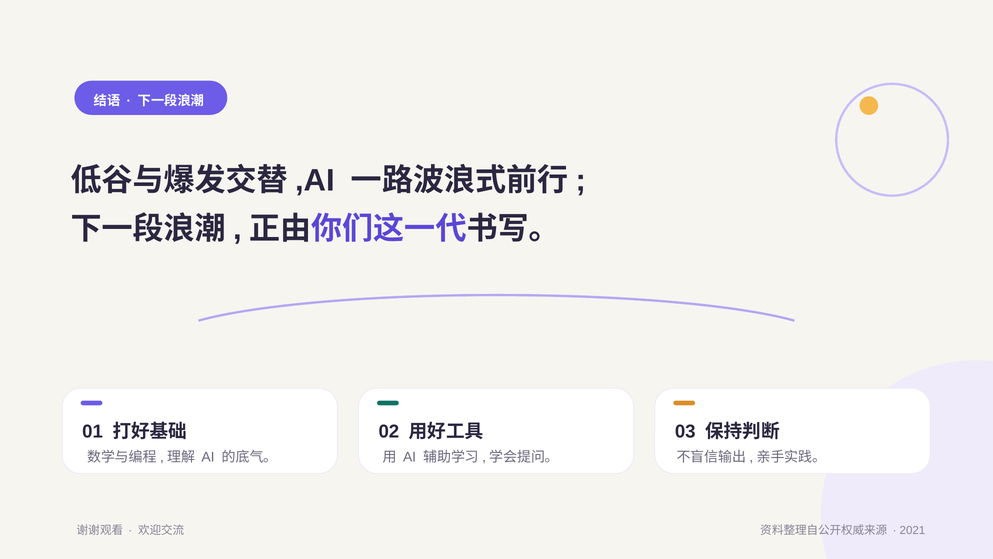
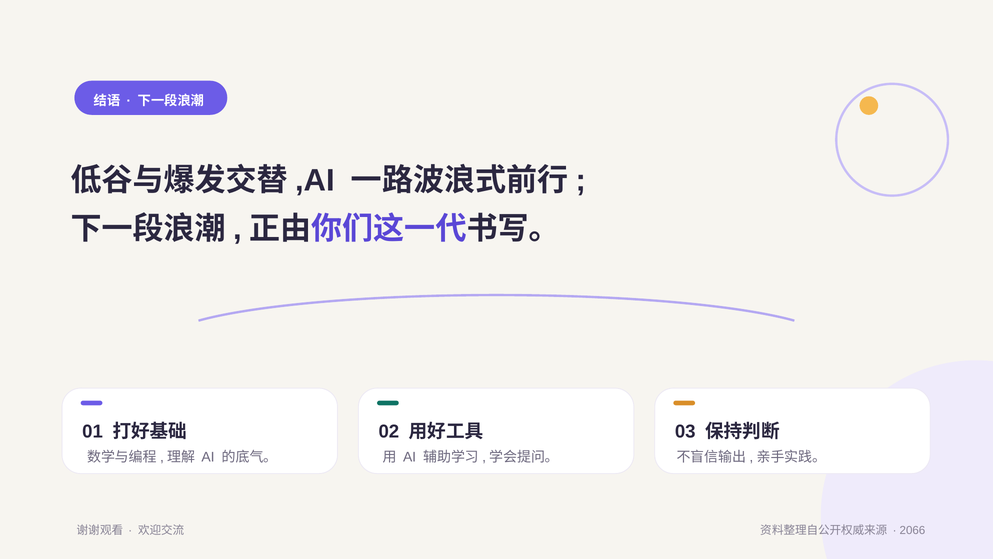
2021: 2021 -> 2066 (912, 530)
